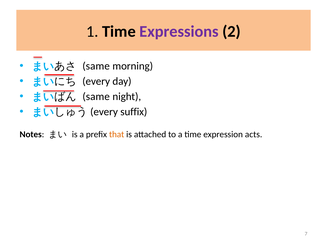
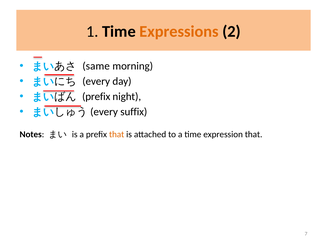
Expressions colour: purple -> orange (179, 31)
same: same -> prefix (96, 97)
expression acts: acts -> that (254, 135)
